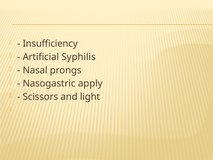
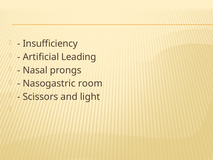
Syphilis: Syphilis -> Leading (79, 57)
apply: apply -> room (90, 83)
